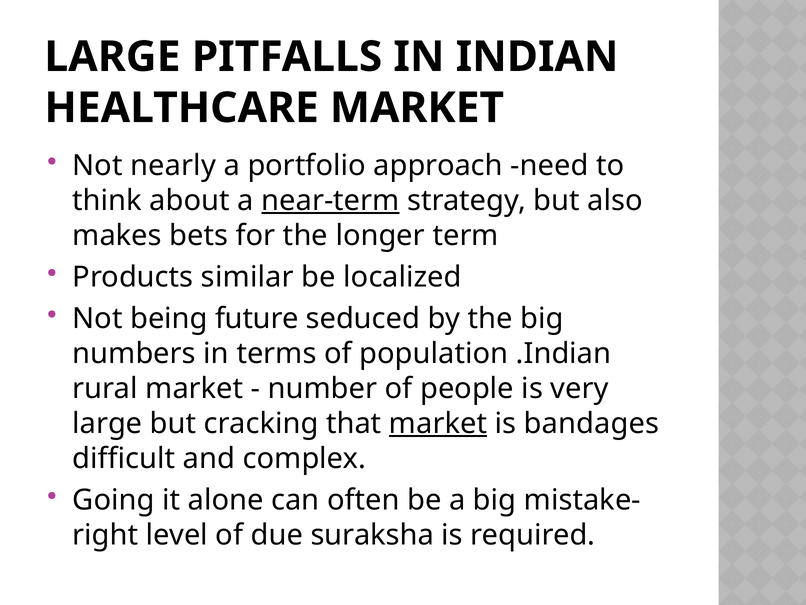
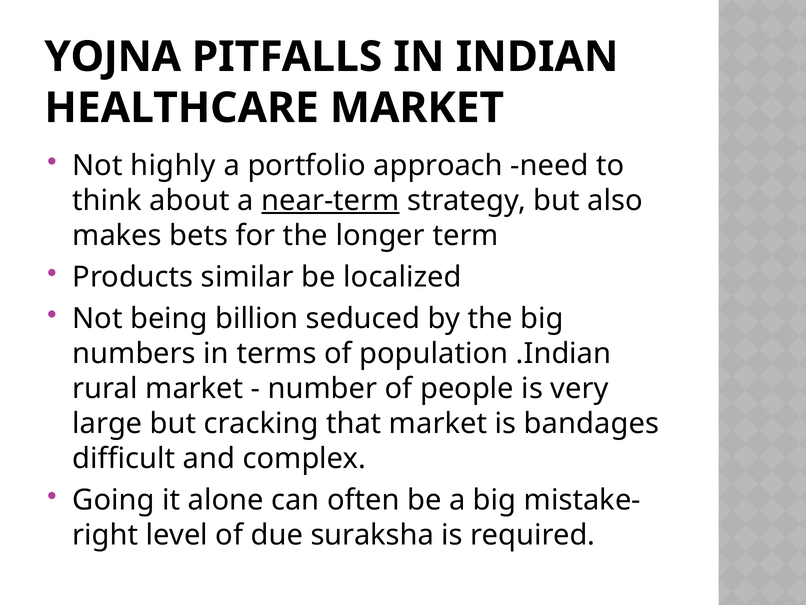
LARGE: LARGE -> YOJNA (113, 57)
nearly: nearly -> highly (173, 165)
future: future -> billion (257, 318)
market underline: present -> none (438, 423)
